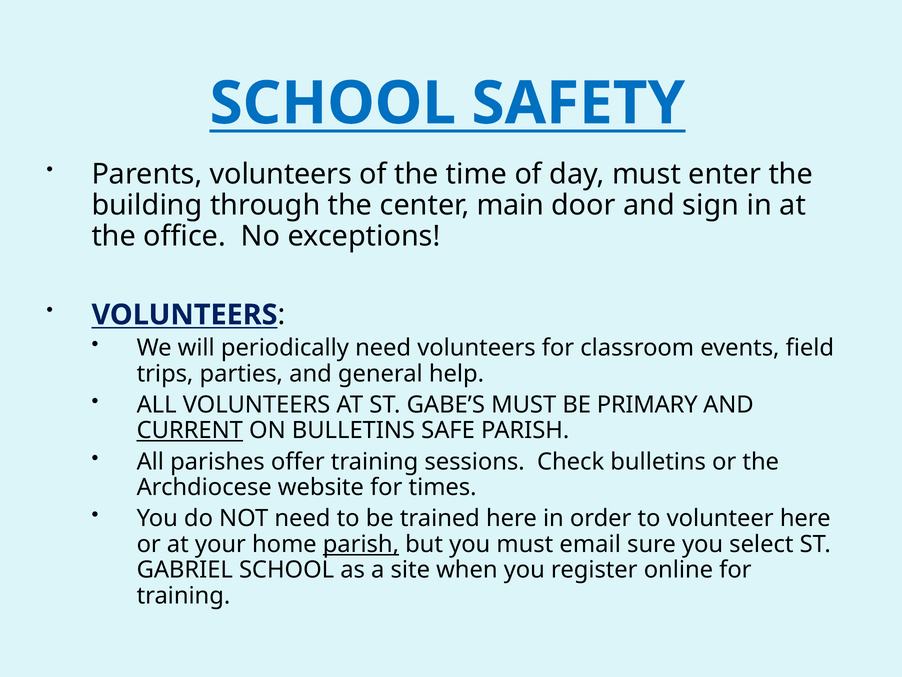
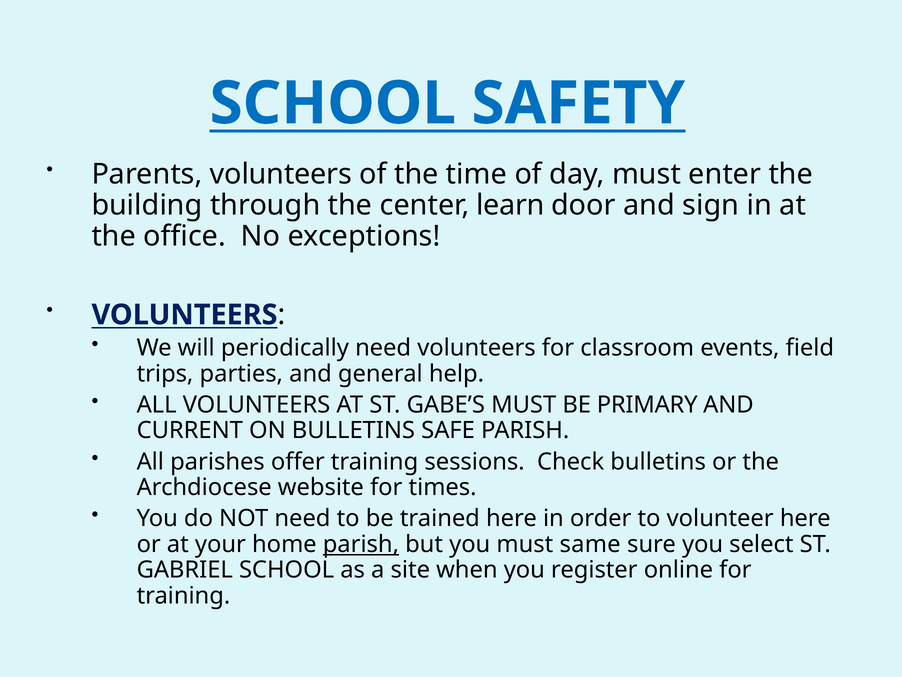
main: main -> learn (510, 205)
CURRENT underline: present -> none (190, 430)
email: email -> same (590, 544)
